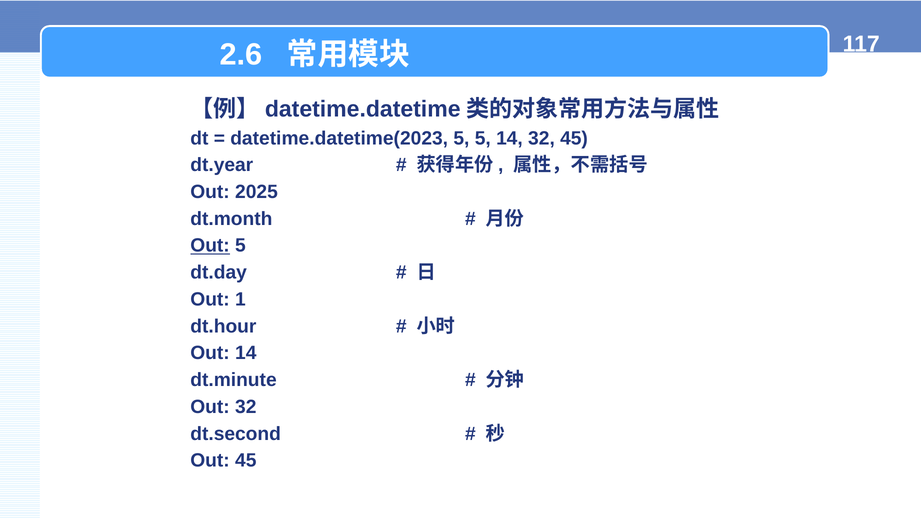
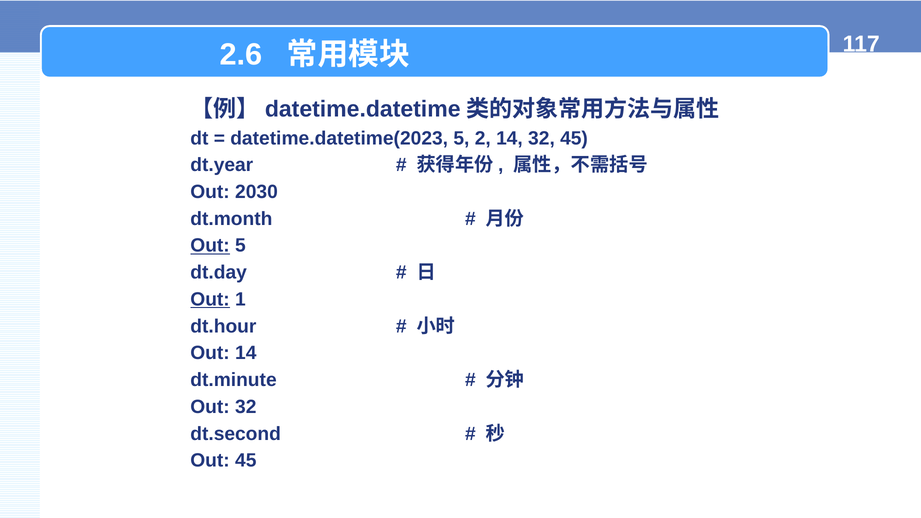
5 5: 5 -> 2 (483, 138)
2025: 2025 -> 2030 (256, 192)
Out underline: none -> present (210, 299)
